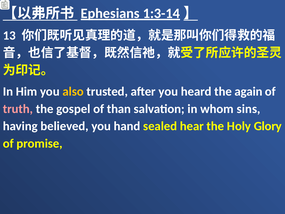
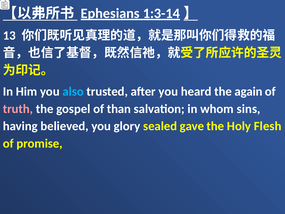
also colour: yellow -> light blue (73, 91)
hand: hand -> glory (127, 126)
hear: hear -> gave (192, 126)
Glory: Glory -> Flesh (268, 126)
